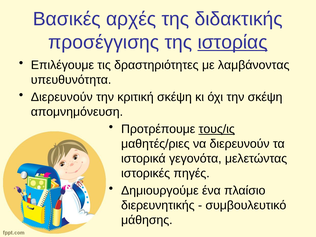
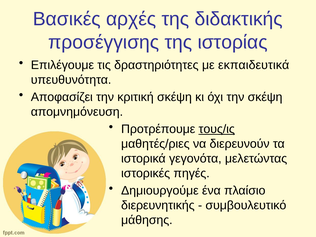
ιστορίας underline: present -> none (233, 42)
λαμβάνοντας: λαμβάνοντας -> εκπαιδευτικά (254, 65)
Διερευνούν: Διερευνούν -> Αποφασίζει (62, 97)
